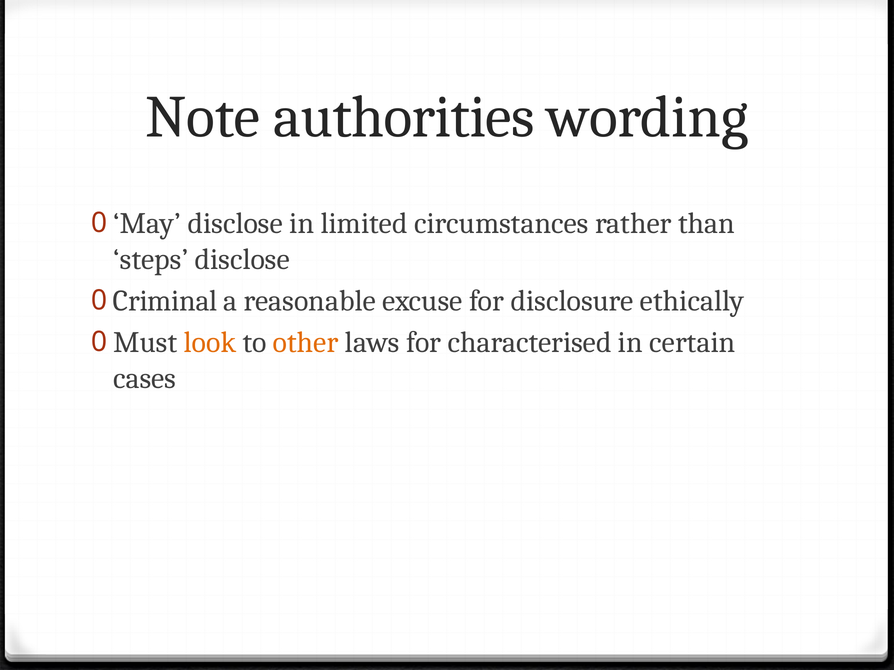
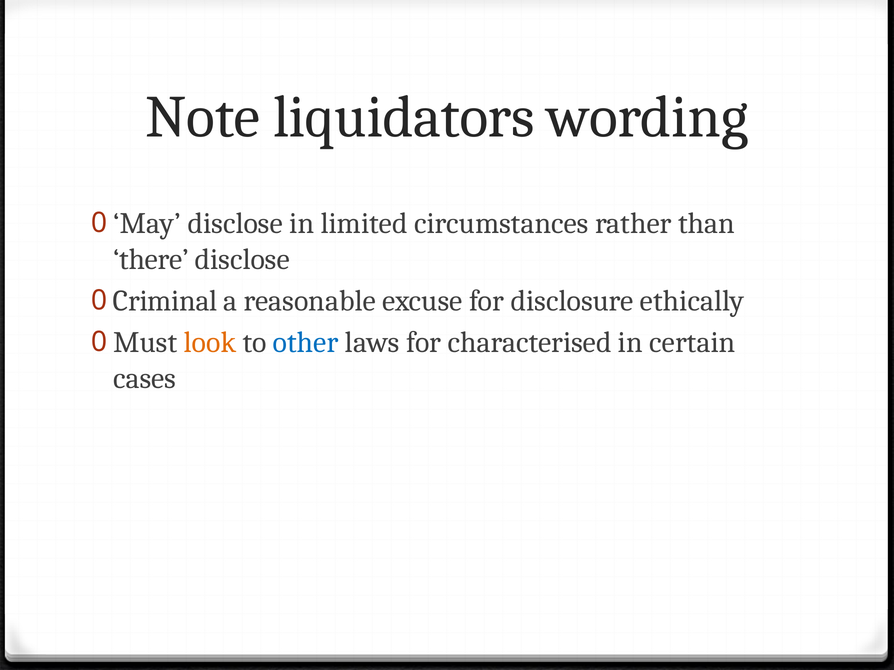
authorities: authorities -> liquidators (404, 117)
steps: steps -> there (151, 259)
other colour: orange -> blue (306, 343)
